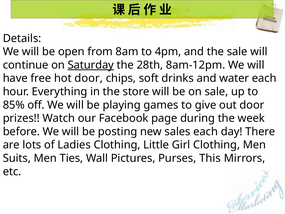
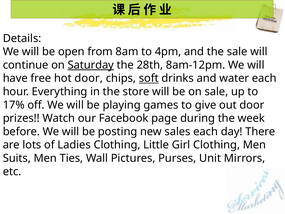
soft underline: none -> present (149, 78)
85%: 85% -> 17% (14, 105)
This: This -> Unit (210, 158)
